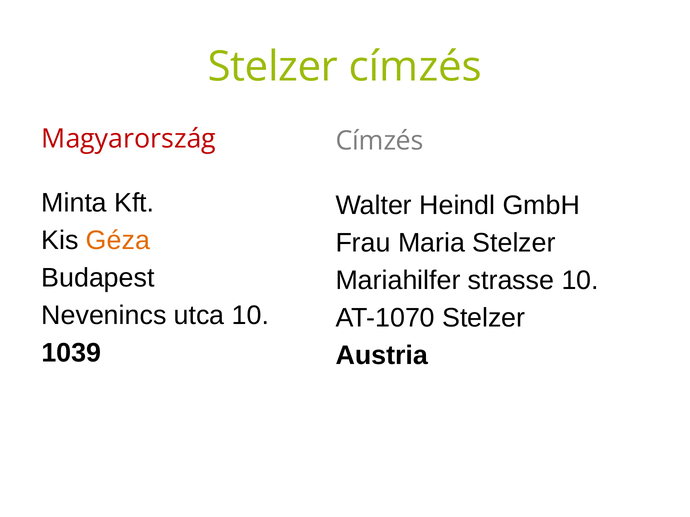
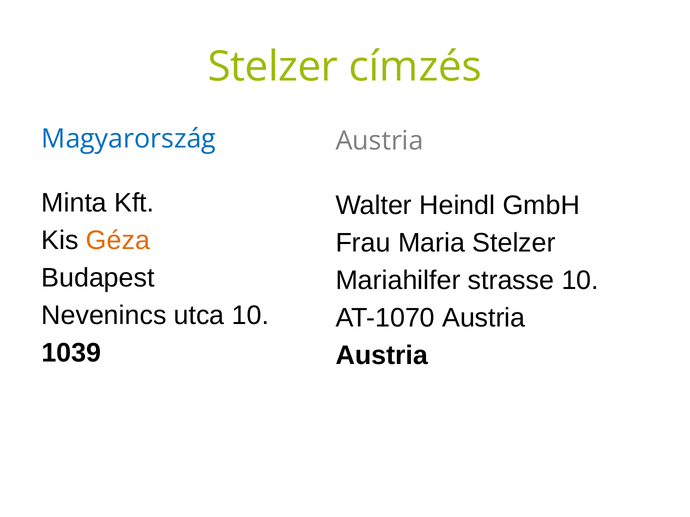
Magyarország colour: red -> blue (129, 139)
Címzés: Címzés -> Austria (380, 141)
AT-1070 Stelzer: Stelzer -> Austria (484, 318)
